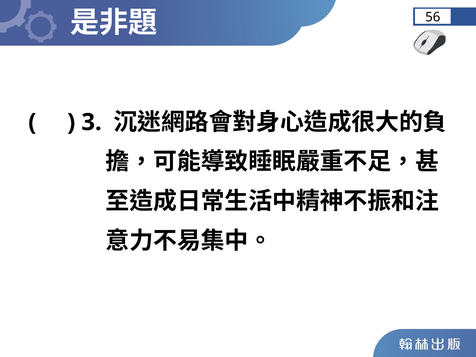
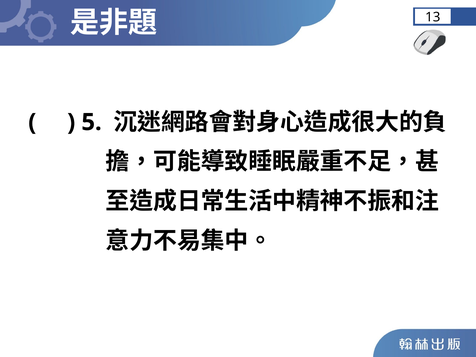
56: 56 -> 13 (433, 17)
3: 3 -> 5 (92, 122)
